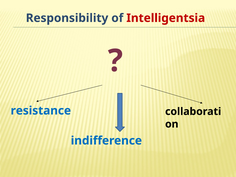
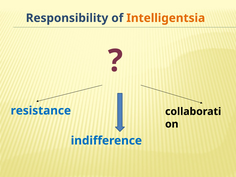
Intelligentsia colour: red -> orange (166, 18)
